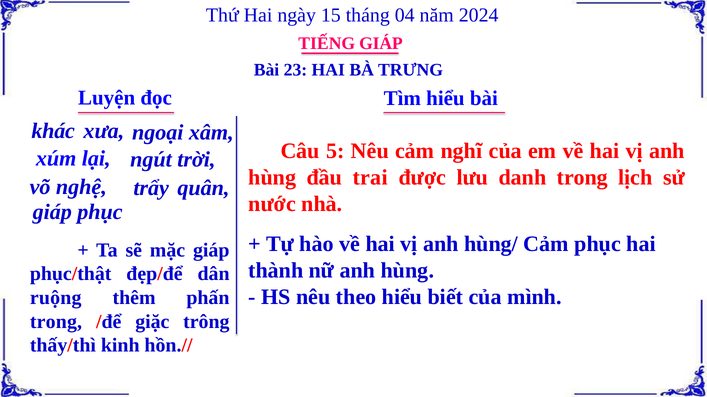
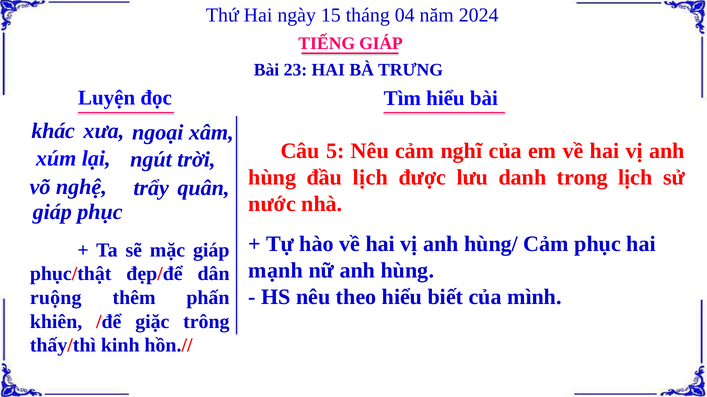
đầu trai: trai -> lịch (370, 178)
thành: thành -> mạnh (276, 271)
trong: trong -> khiên (56, 322)
